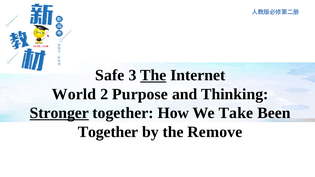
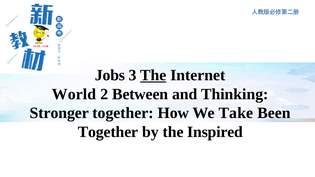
Safe: Safe -> Jobs (110, 75)
Purpose: Purpose -> Between (140, 94)
Stronger underline: present -> none (59, 113)
Remove: Remove -> Inspired (215, 132)
